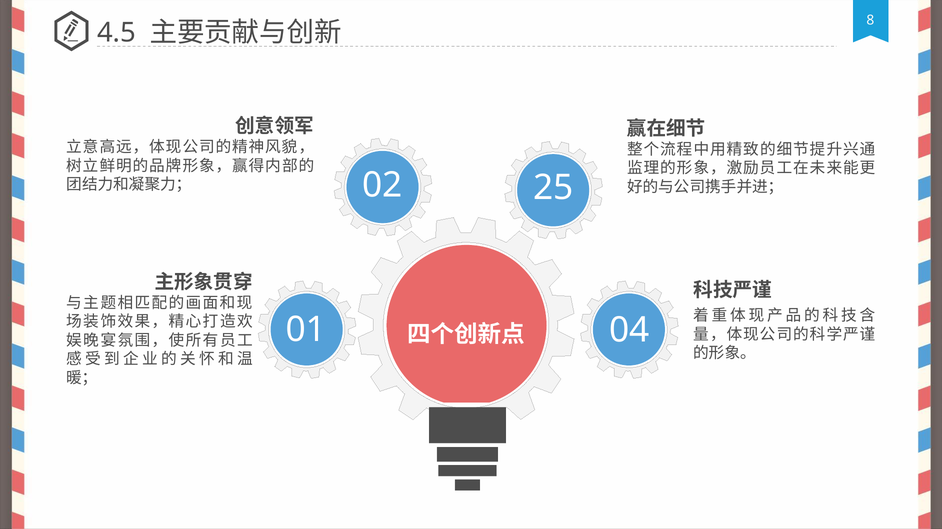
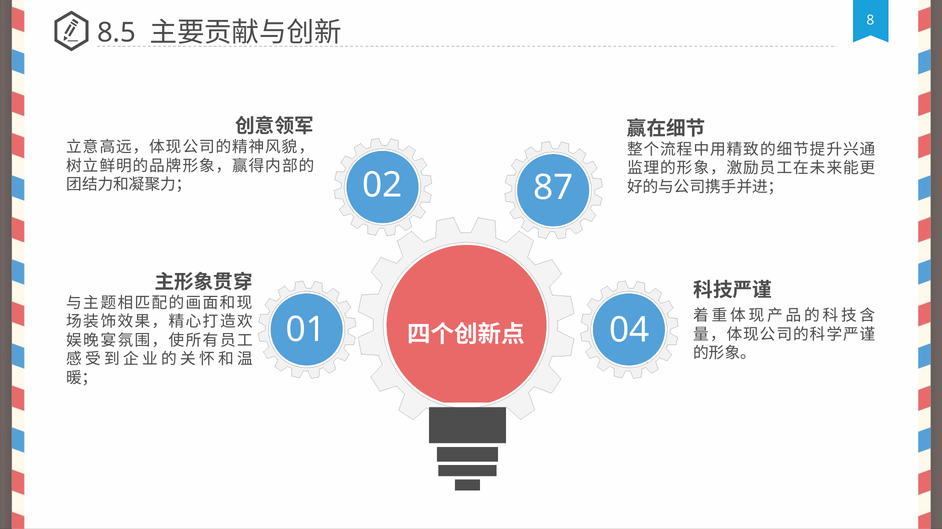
4.5: 4.5 -> 8.5 (117, 32)
25: 25 -> 87 (553, 188)
